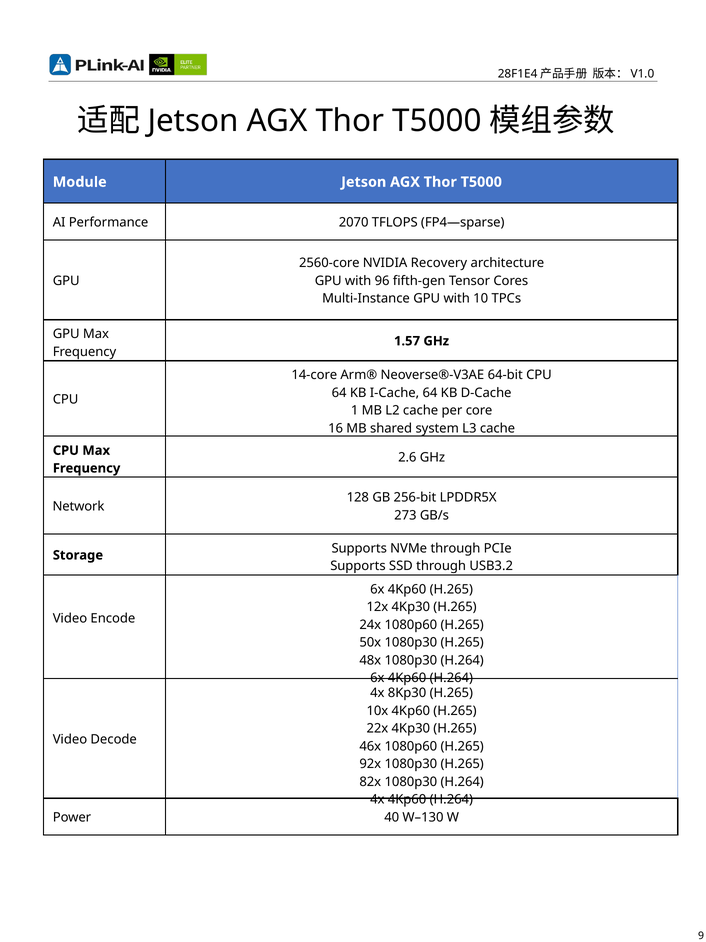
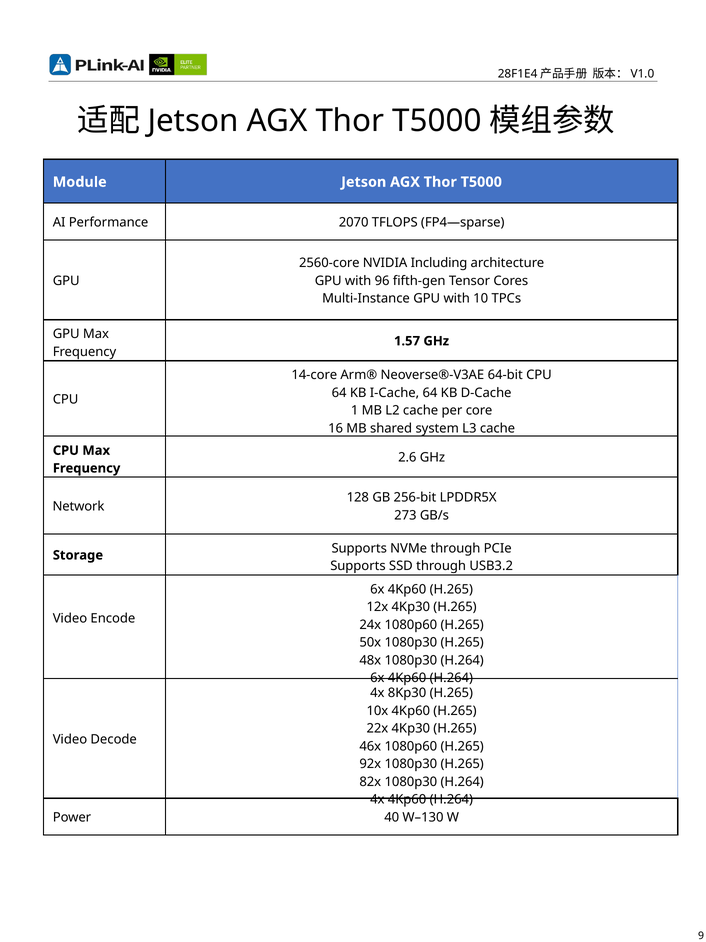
Recovery: Recovery -> Including (439, 263)
